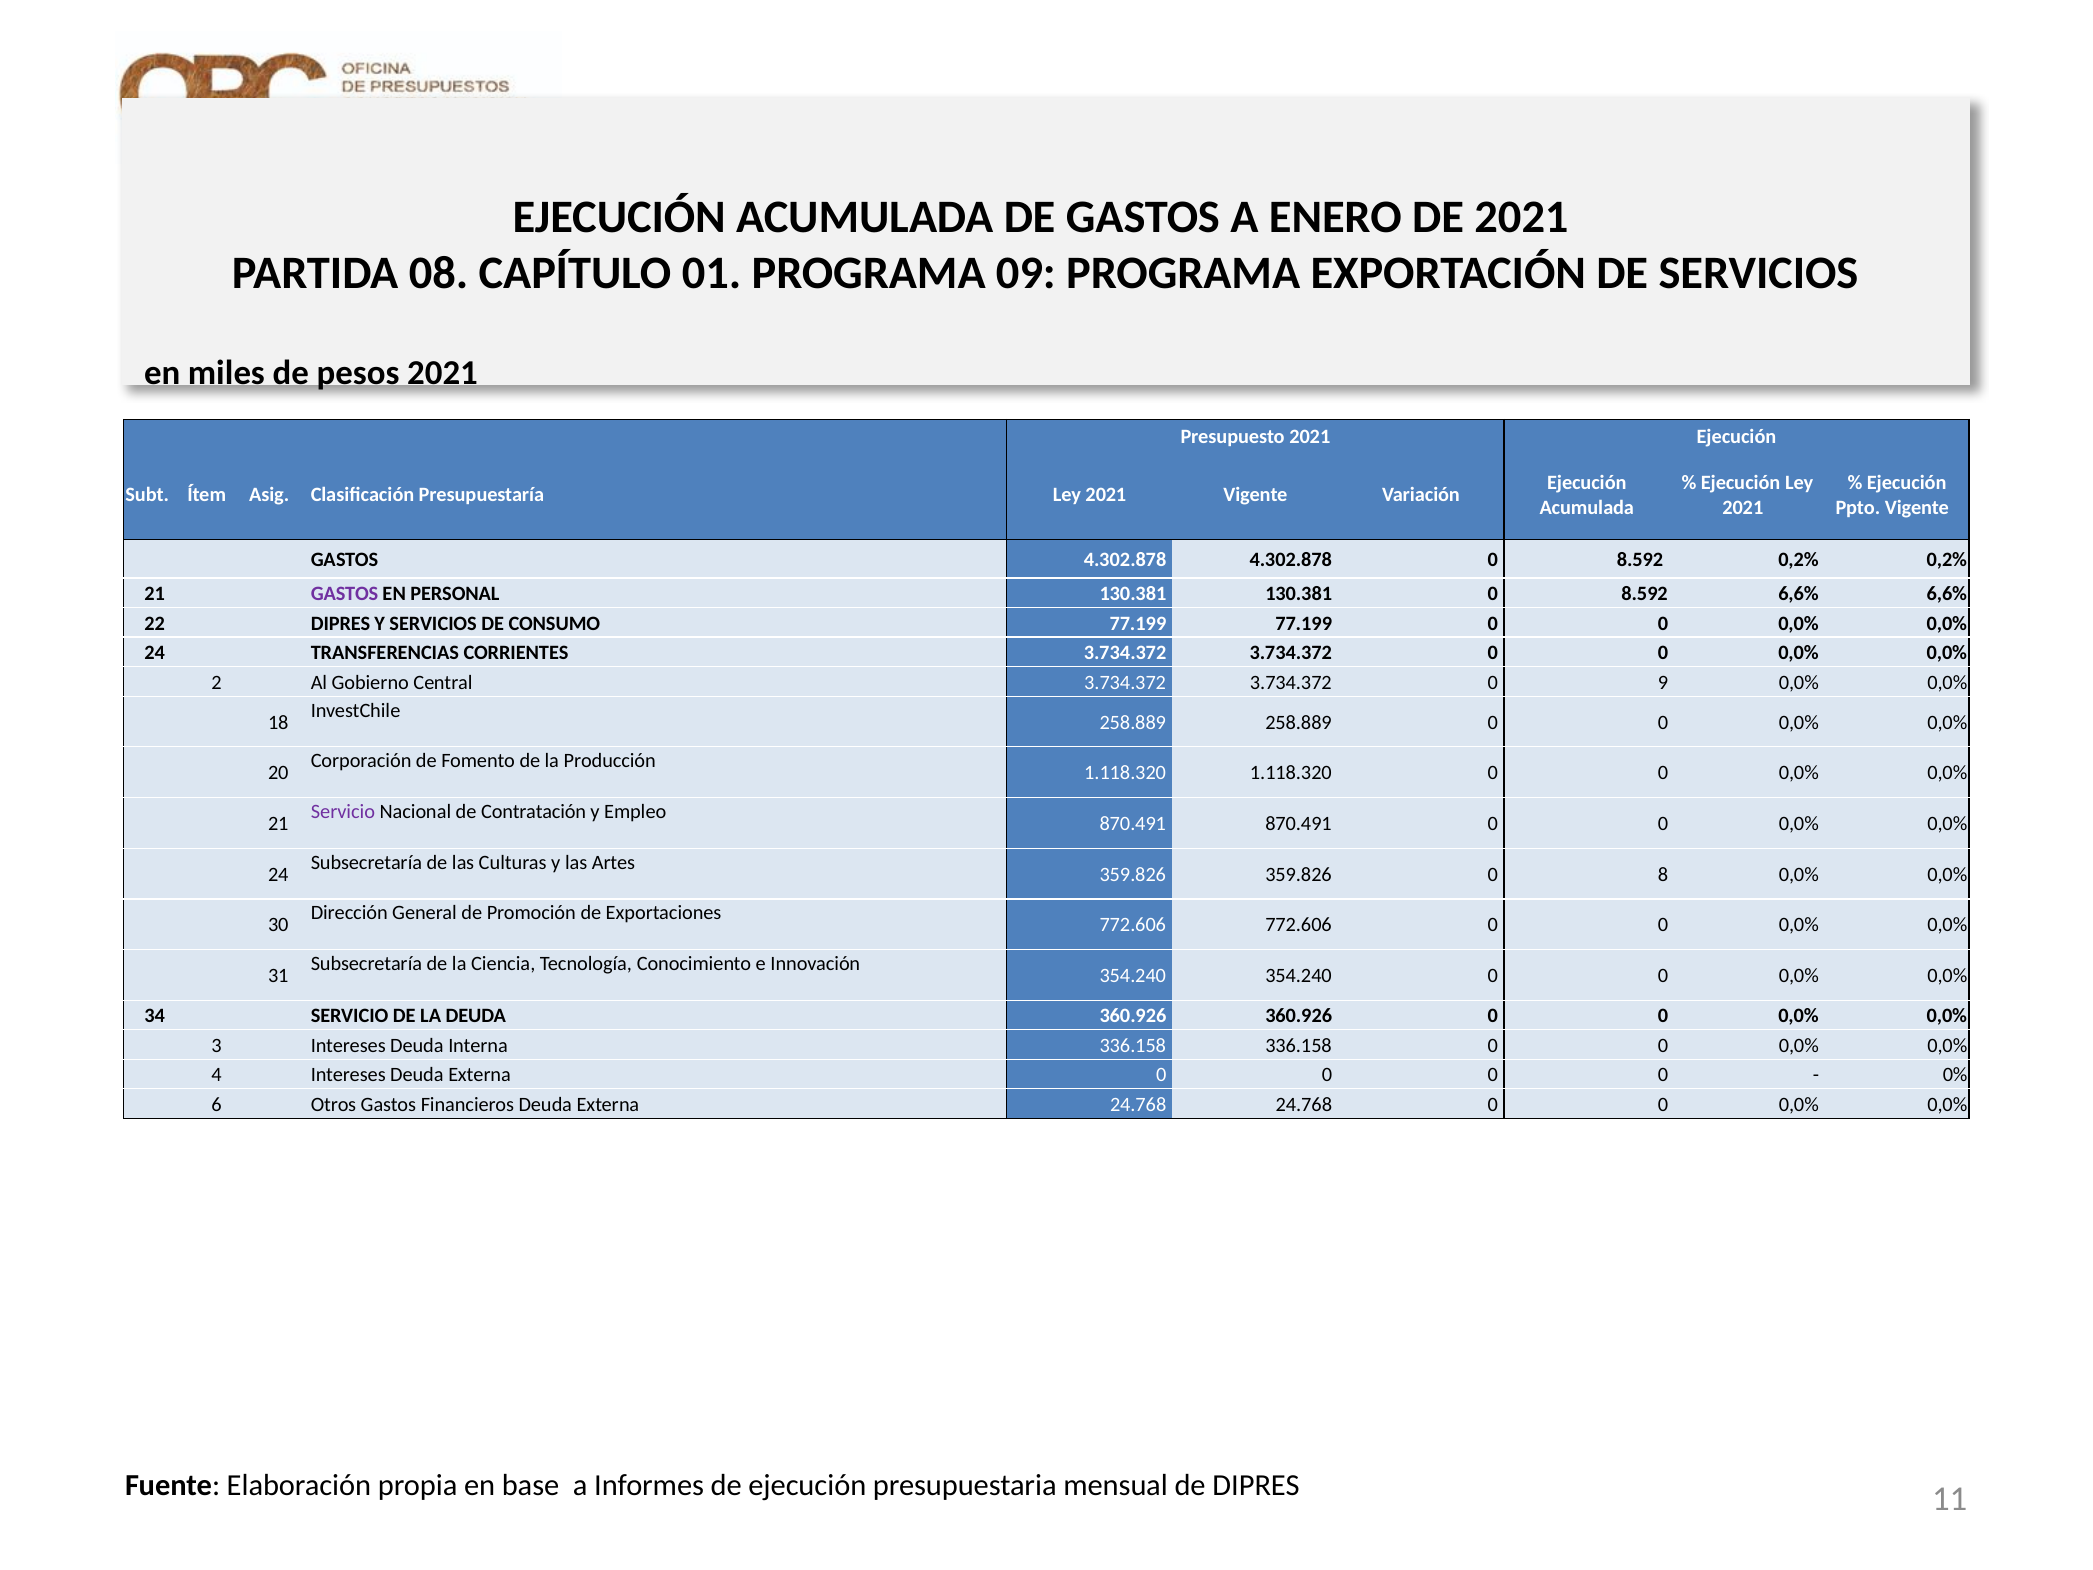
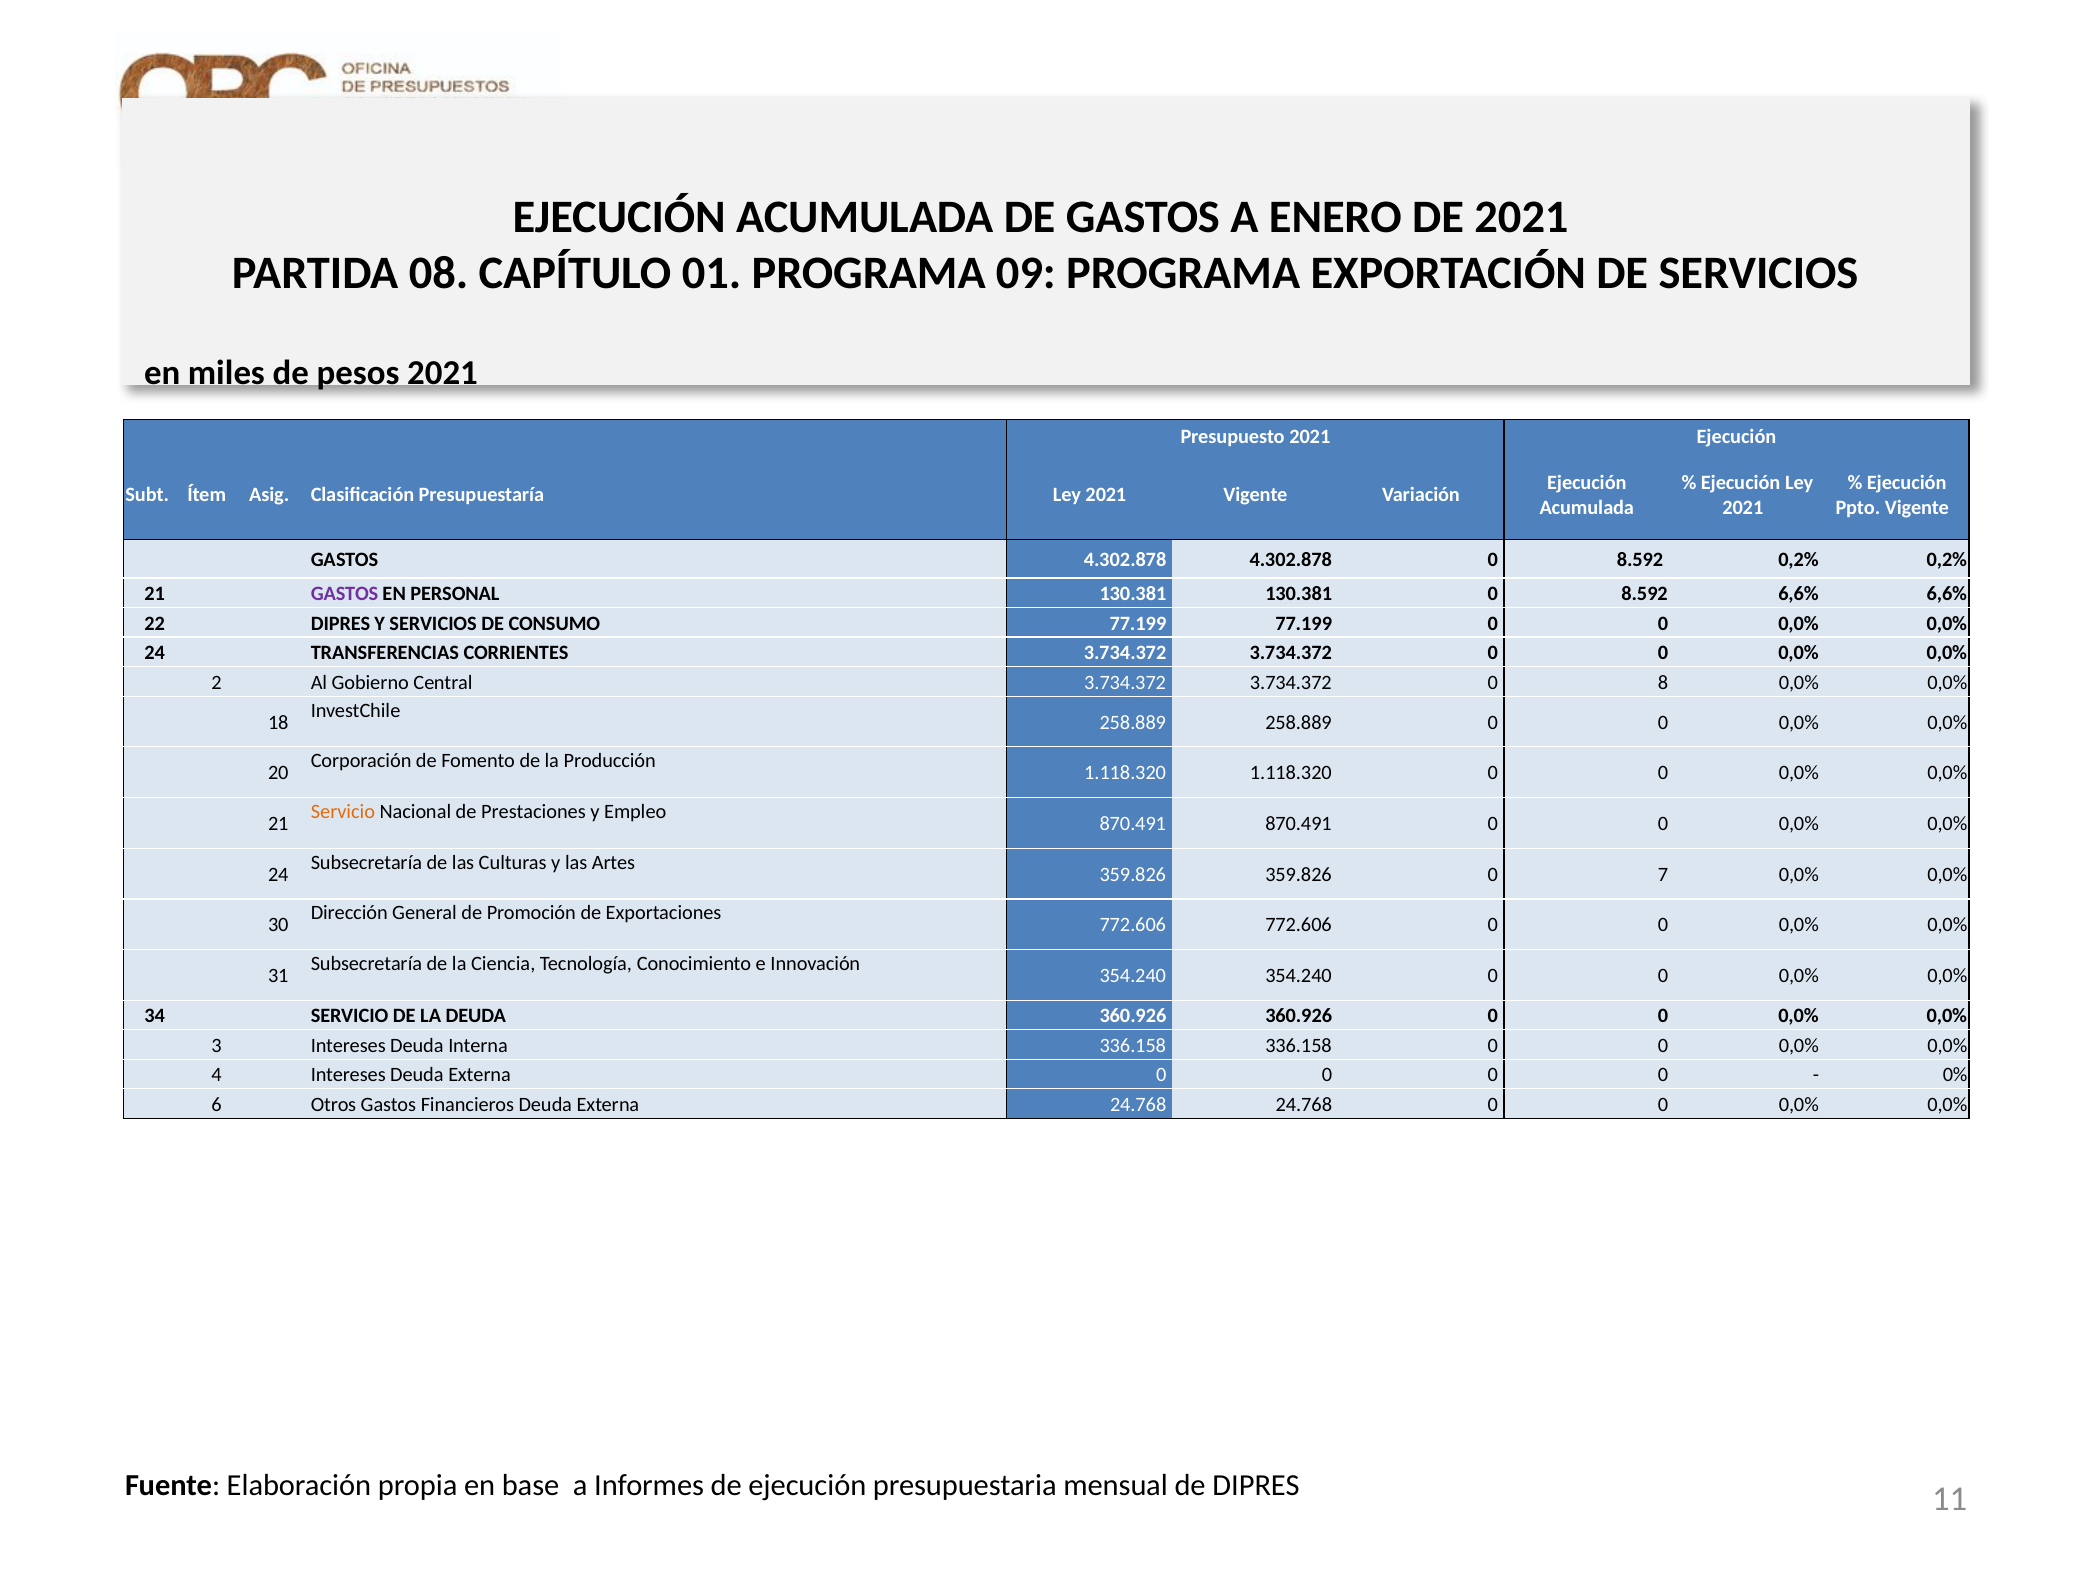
9: 9 -> 8 (1663, 682)
Servicio colour: purple -> orange (343, 812)
Contratación: Contratación -> Prestaciones (533, 812)
8: 8 -> 7 (1663, 874)
